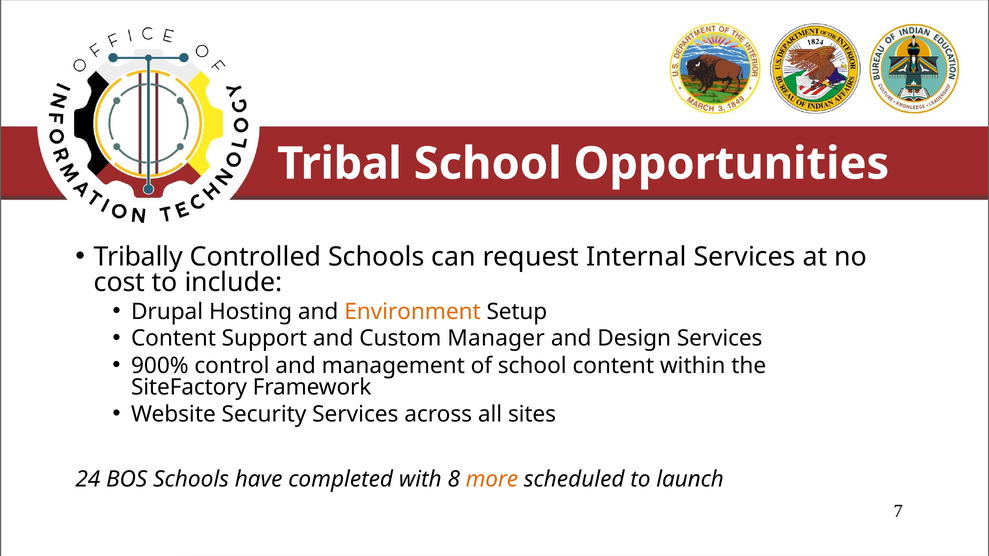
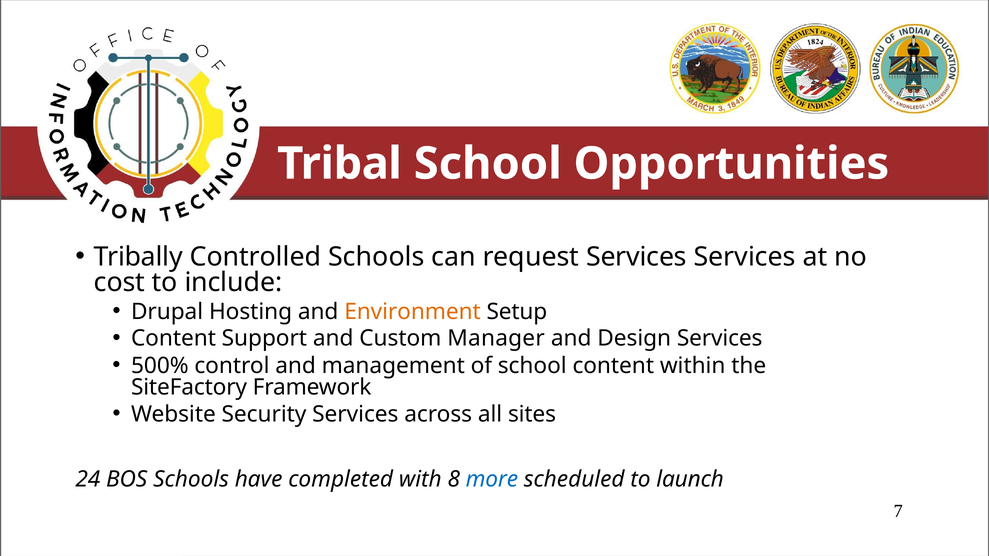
request Internal: Internal -> Services (636, 257)
900%: 900% -> 500% (160, 366)
more colour: orange -> blue (492, 479)
